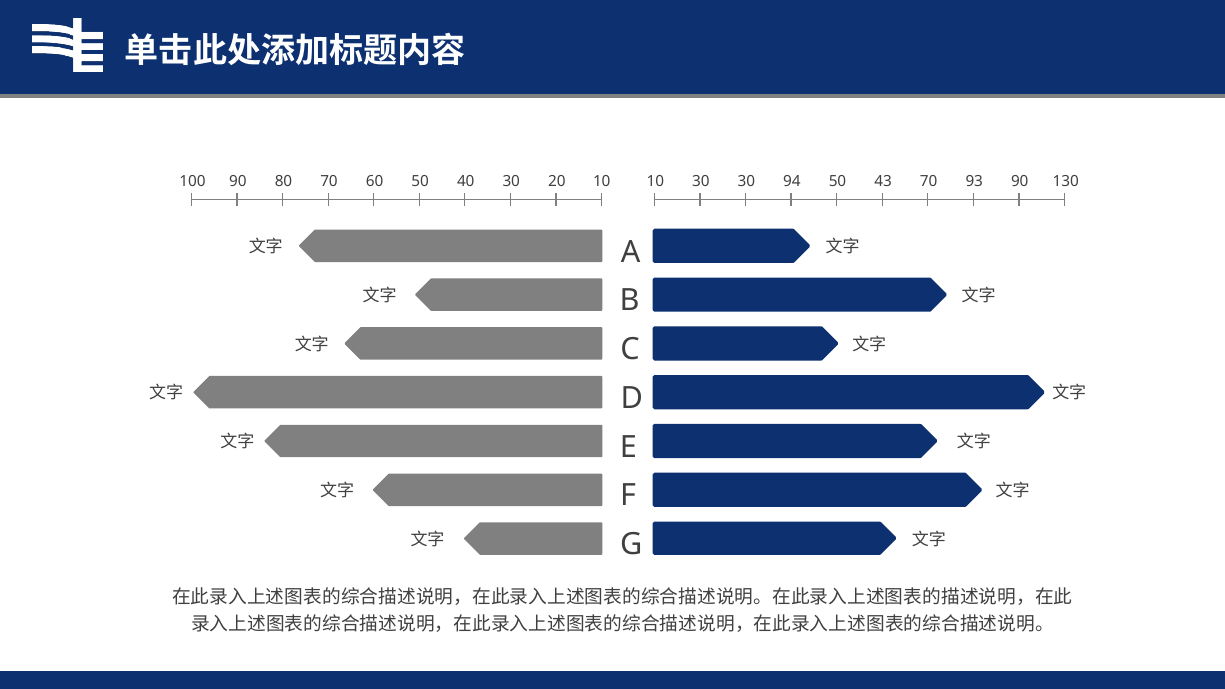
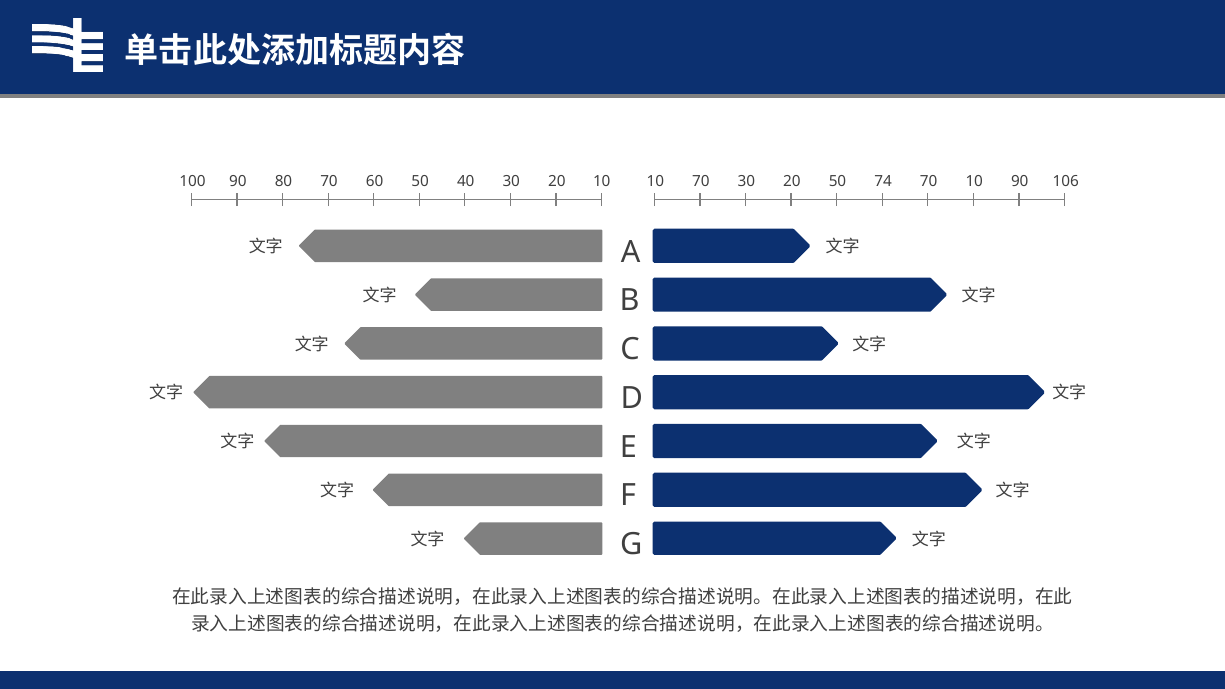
10 30: 30 -> 70 (701, 181)
30 94: 94 -> 20 (792, 181)
43: 43 -> 74 (883, 181)
70 93: 93 -> 10 (974, 181)
130: 130 -> 106 (1066, 181)
